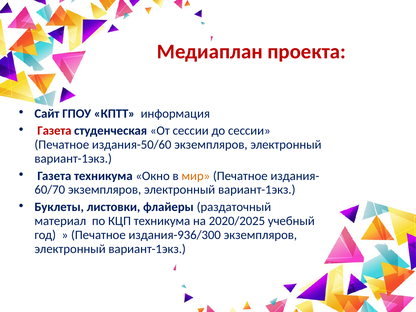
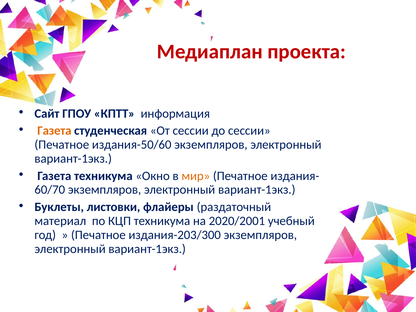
Газета colour: red -> orange (54, 131)
2020/2025: 2020/2025 -> 2020/2001 (237, 221)
издания-936/300: издания-936/300 -> издания-203/300 (175, 235)
